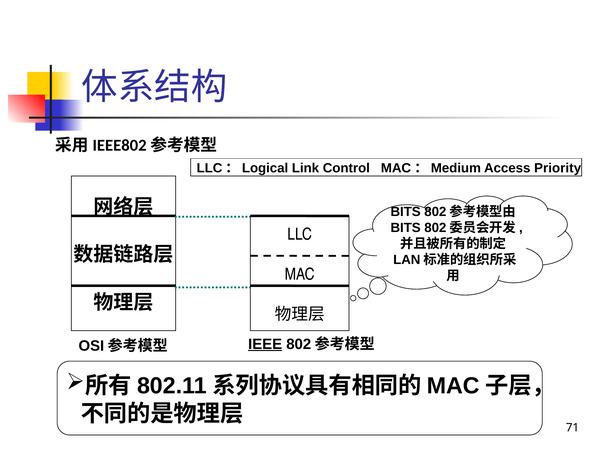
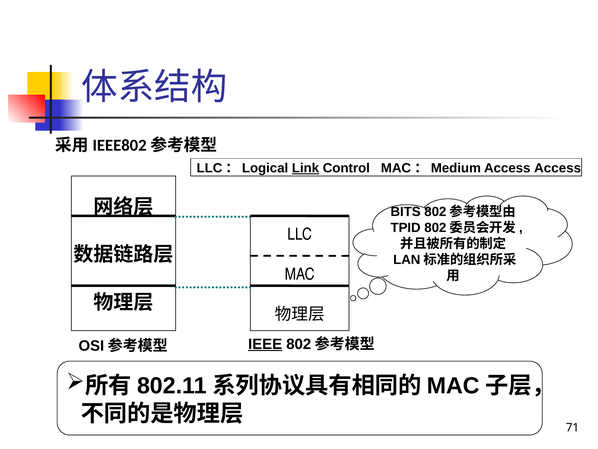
Link underline: none -> present (306, 168)
Access Priority: Priority -> Access (558, 168)
BITS: BITS -> TPID (406, 228)
